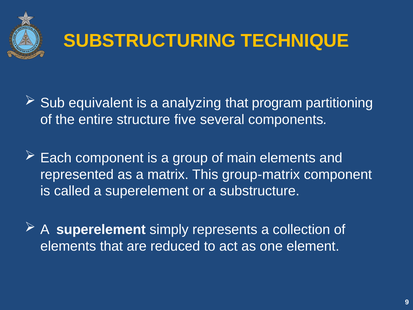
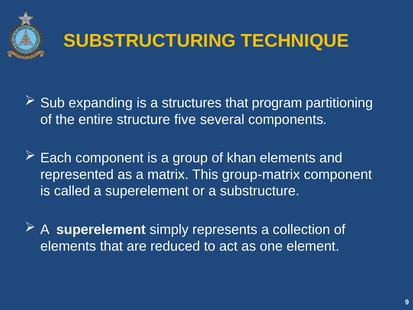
equivalent: equivalent -> expanding (101, 103)
analyzing: analyzing -> structures (192, 103)
main: main -> khan (241, 158)
